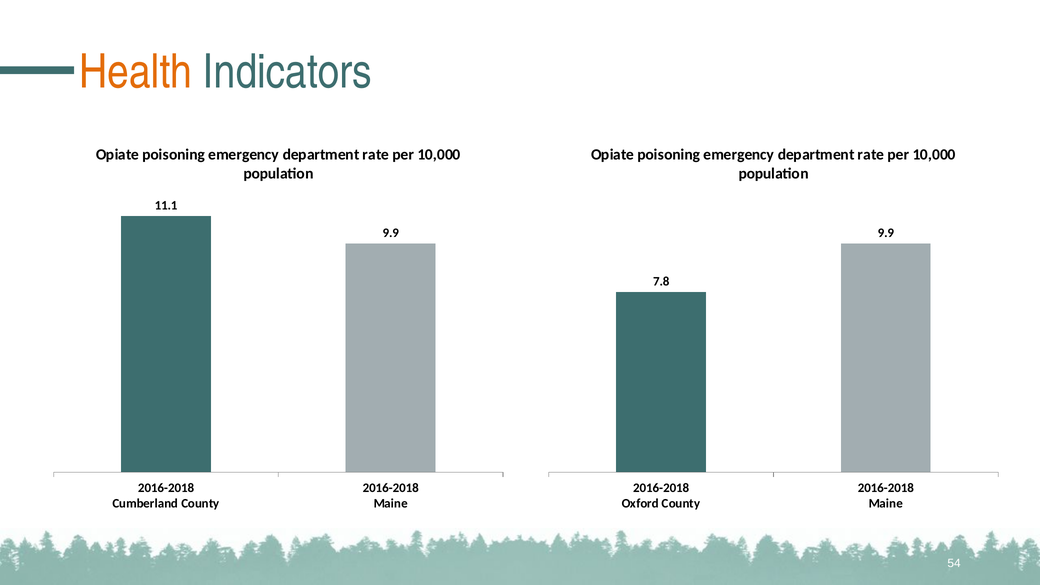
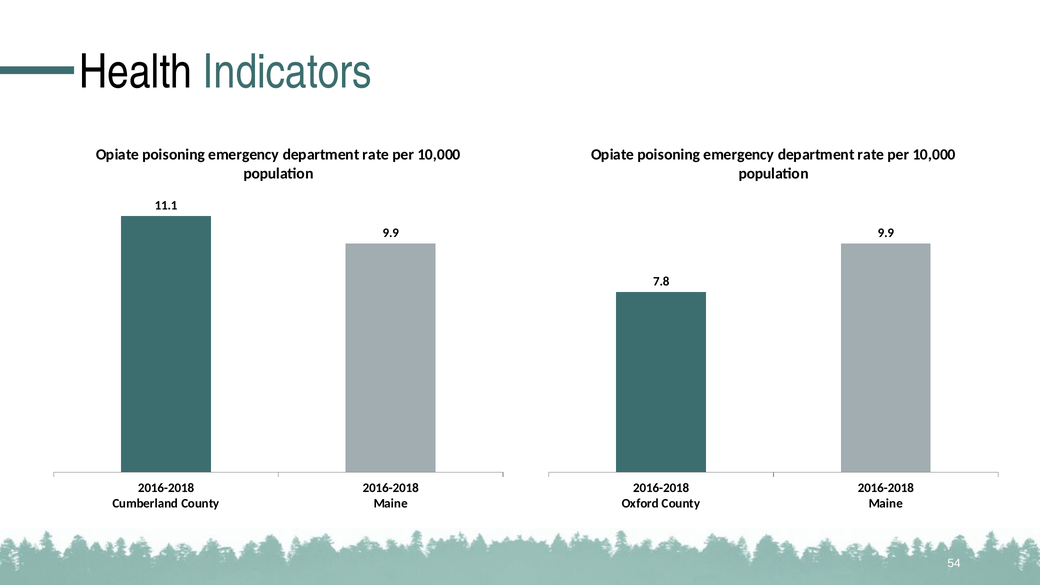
Health colour: orange -> black (136, 72)
